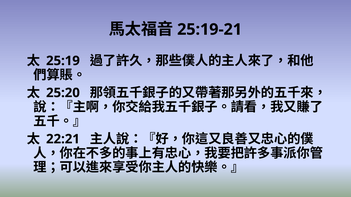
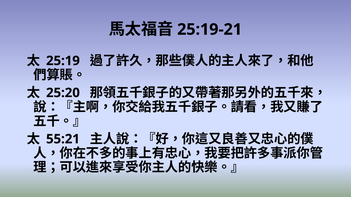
22:21: 22:21 -> 55:21 (63, 139)
